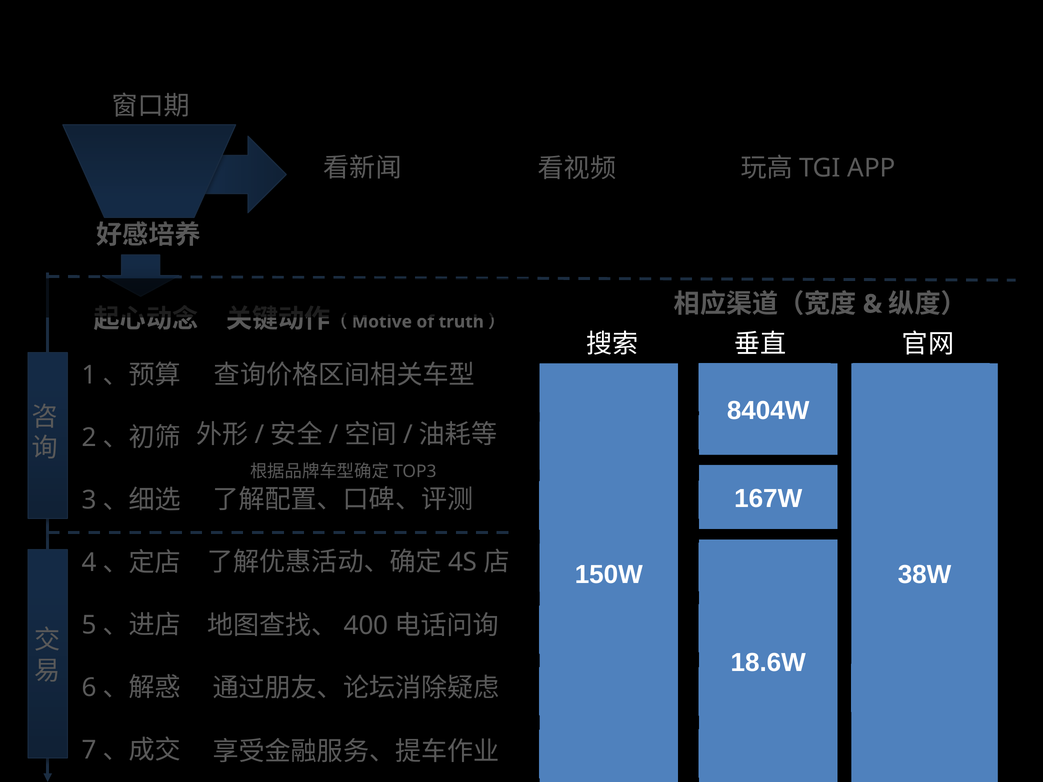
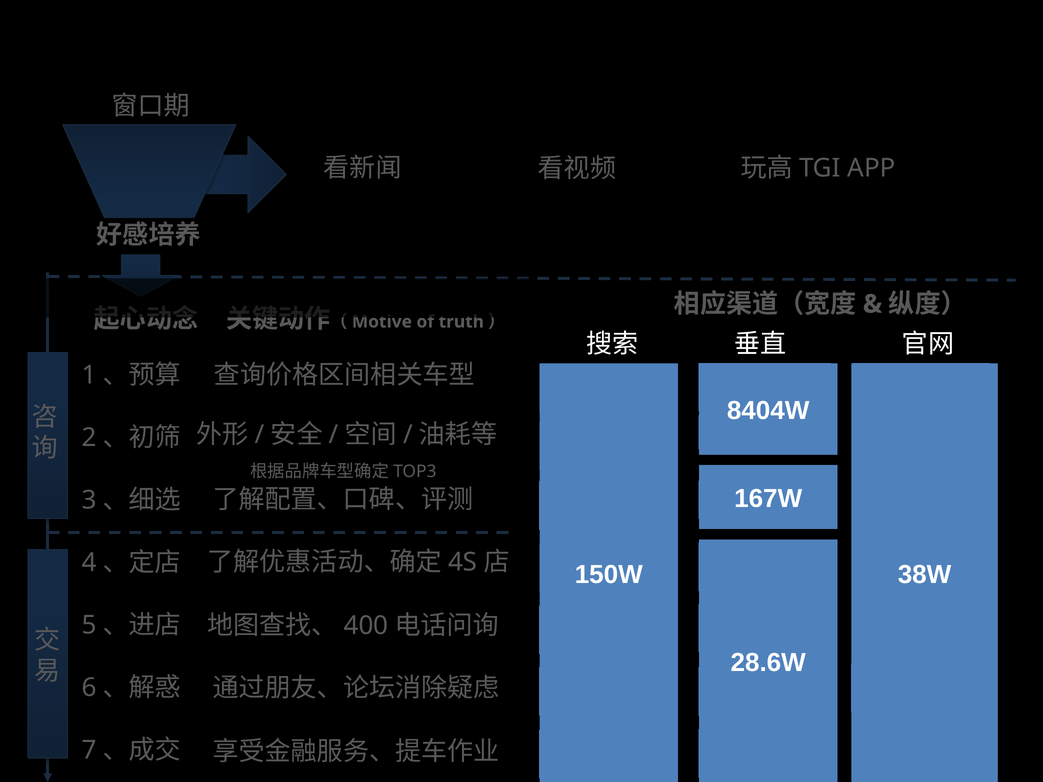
18.6W: 18.6W -> 28.6W (768, 663)
